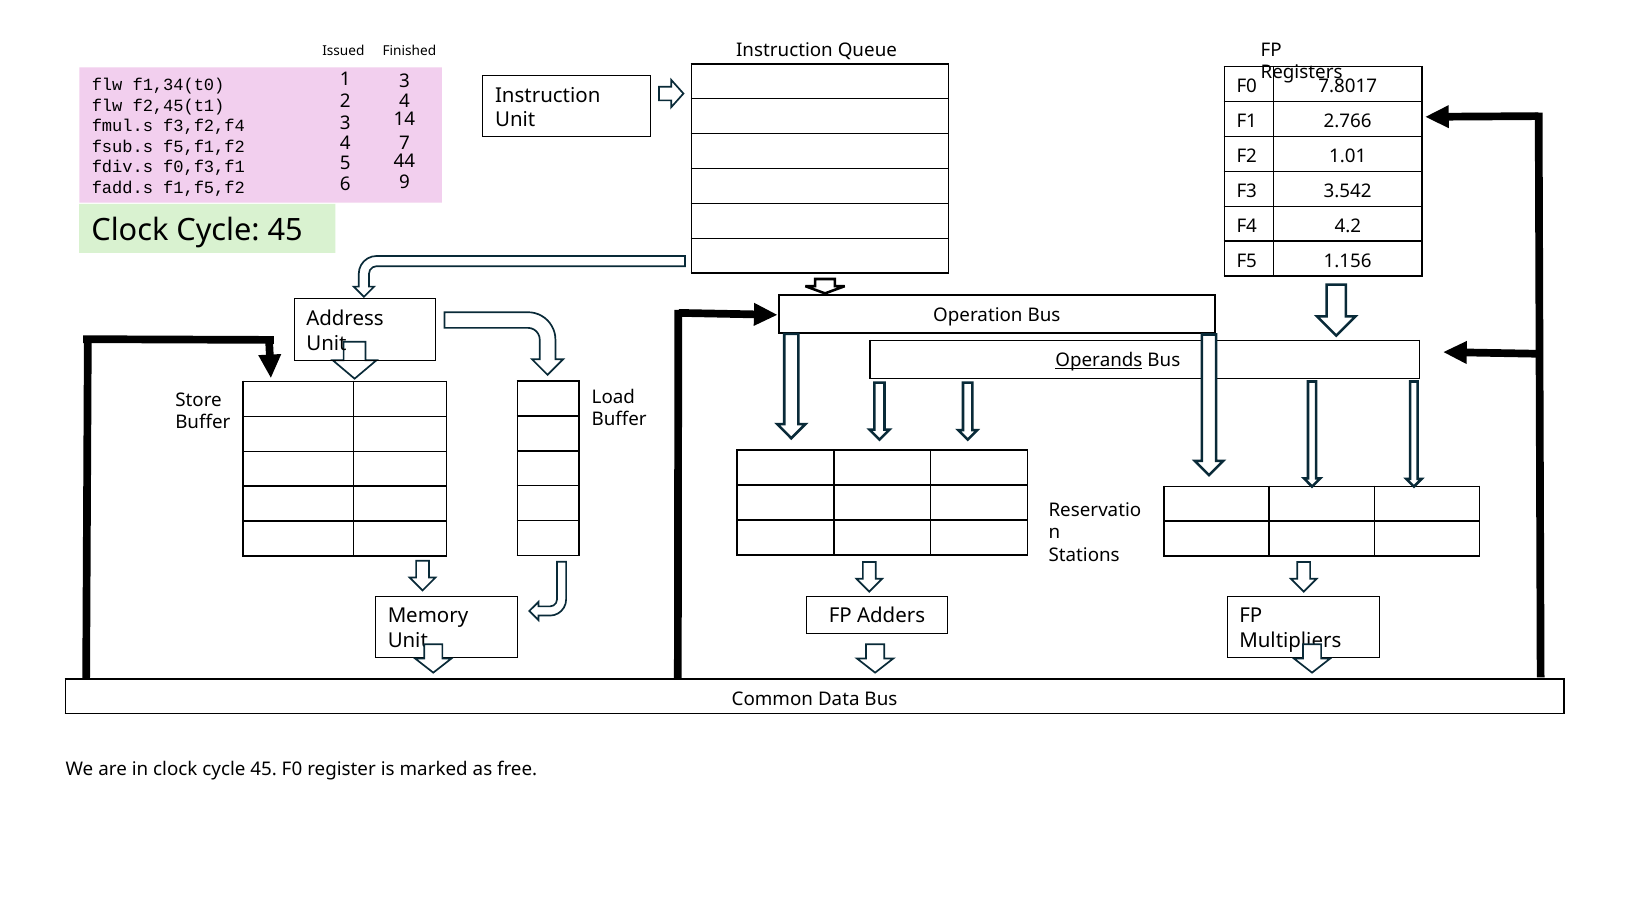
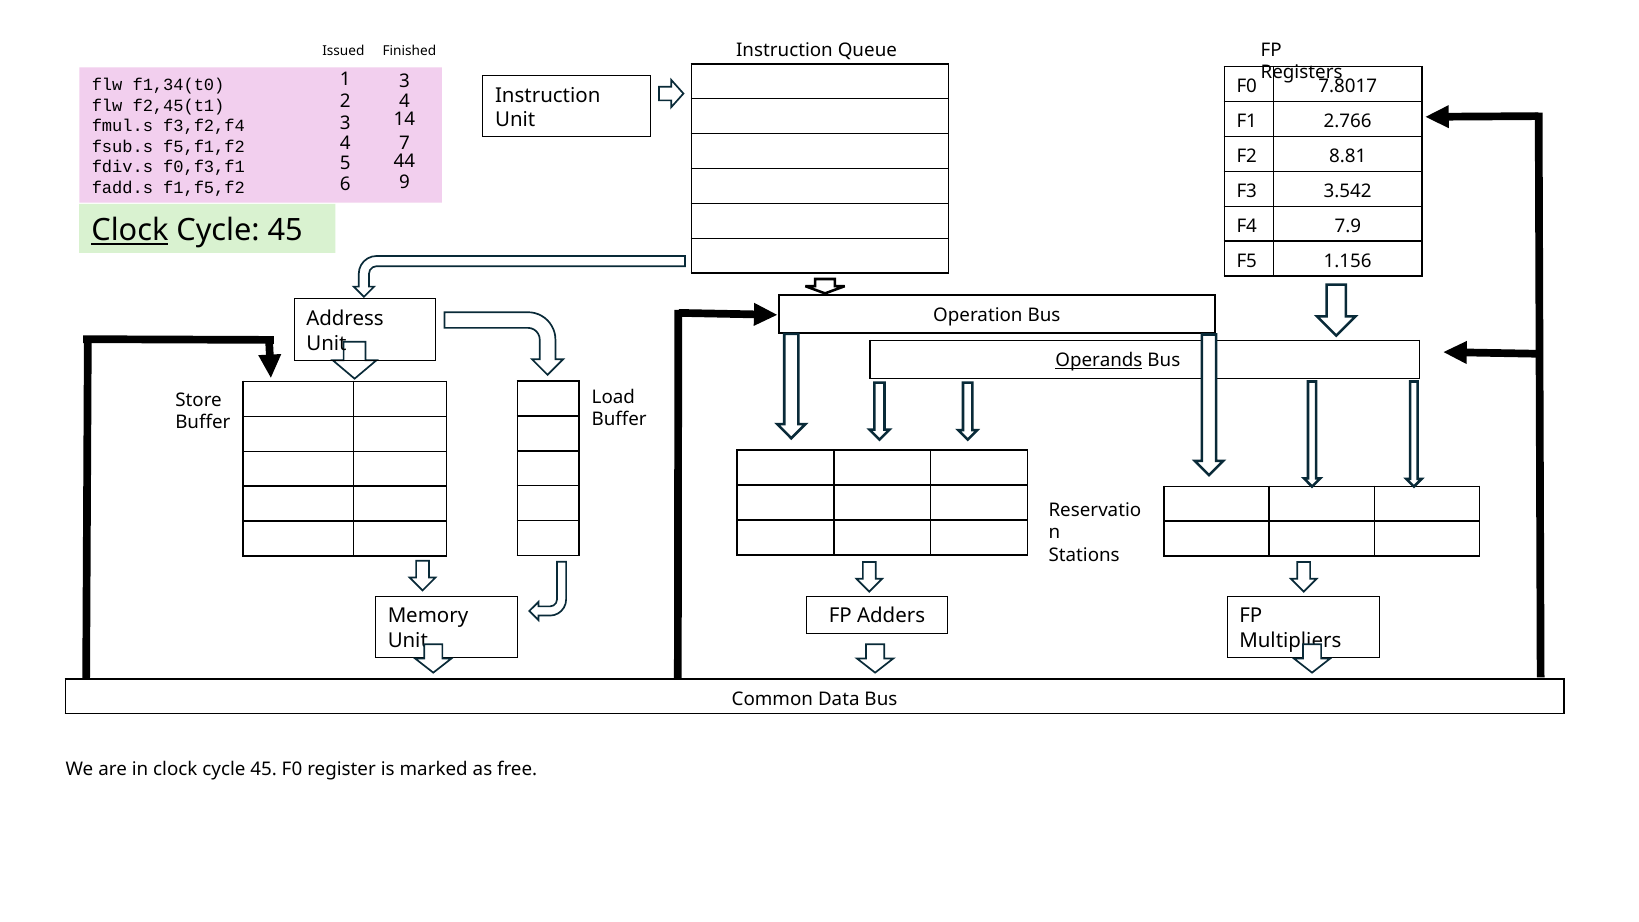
1.01: 1.01 -> 8.81 (1348, 156)
4.2: 4.2 -> 7.9 (1348, 226)
Clock underline: none -> present (130, 230)
